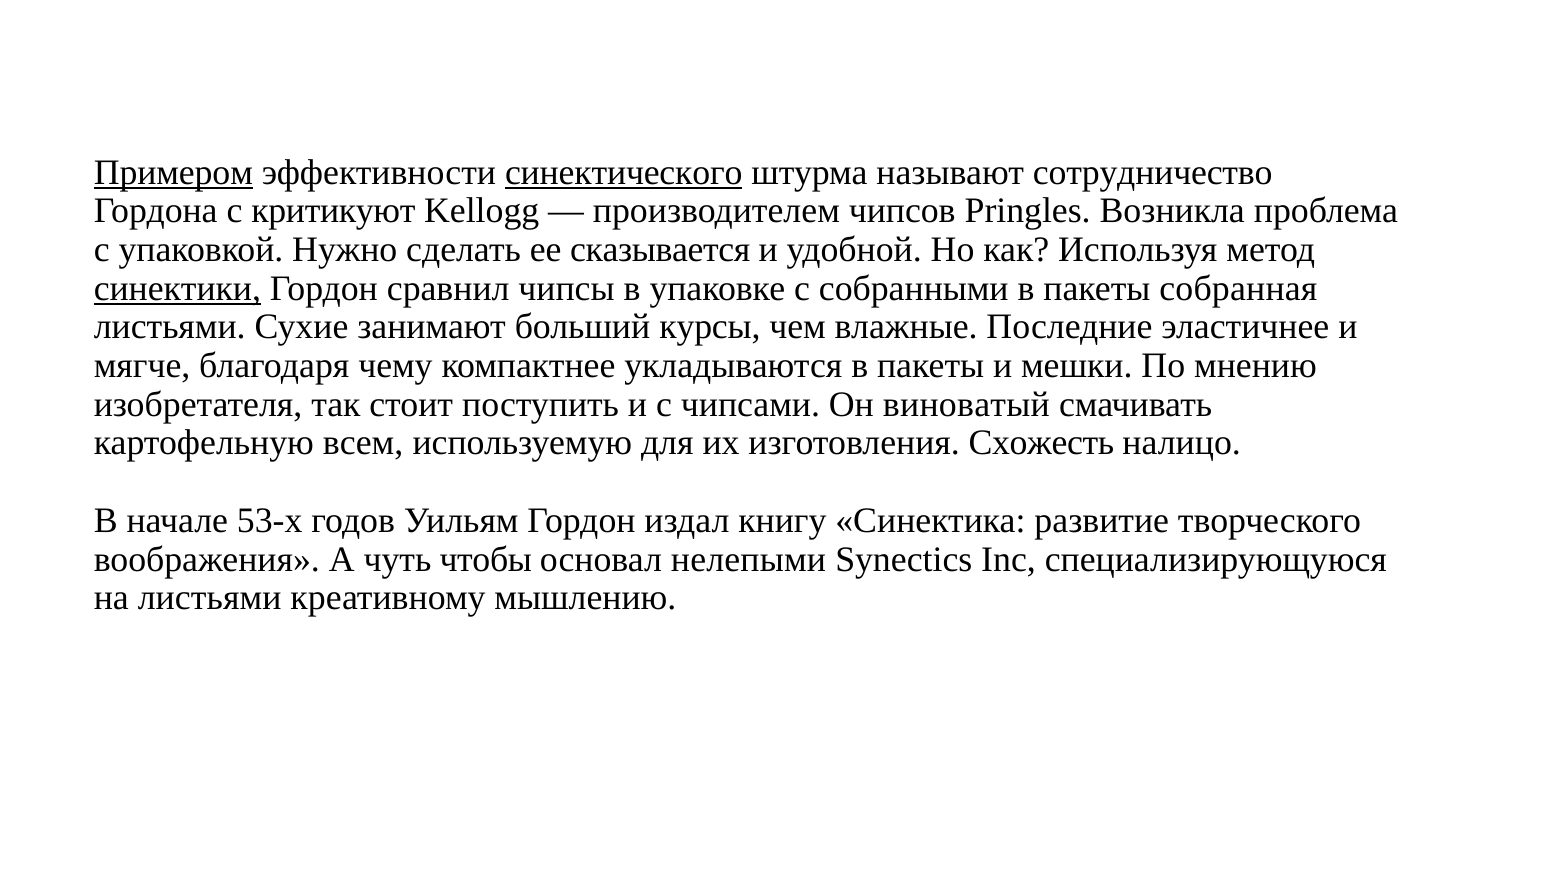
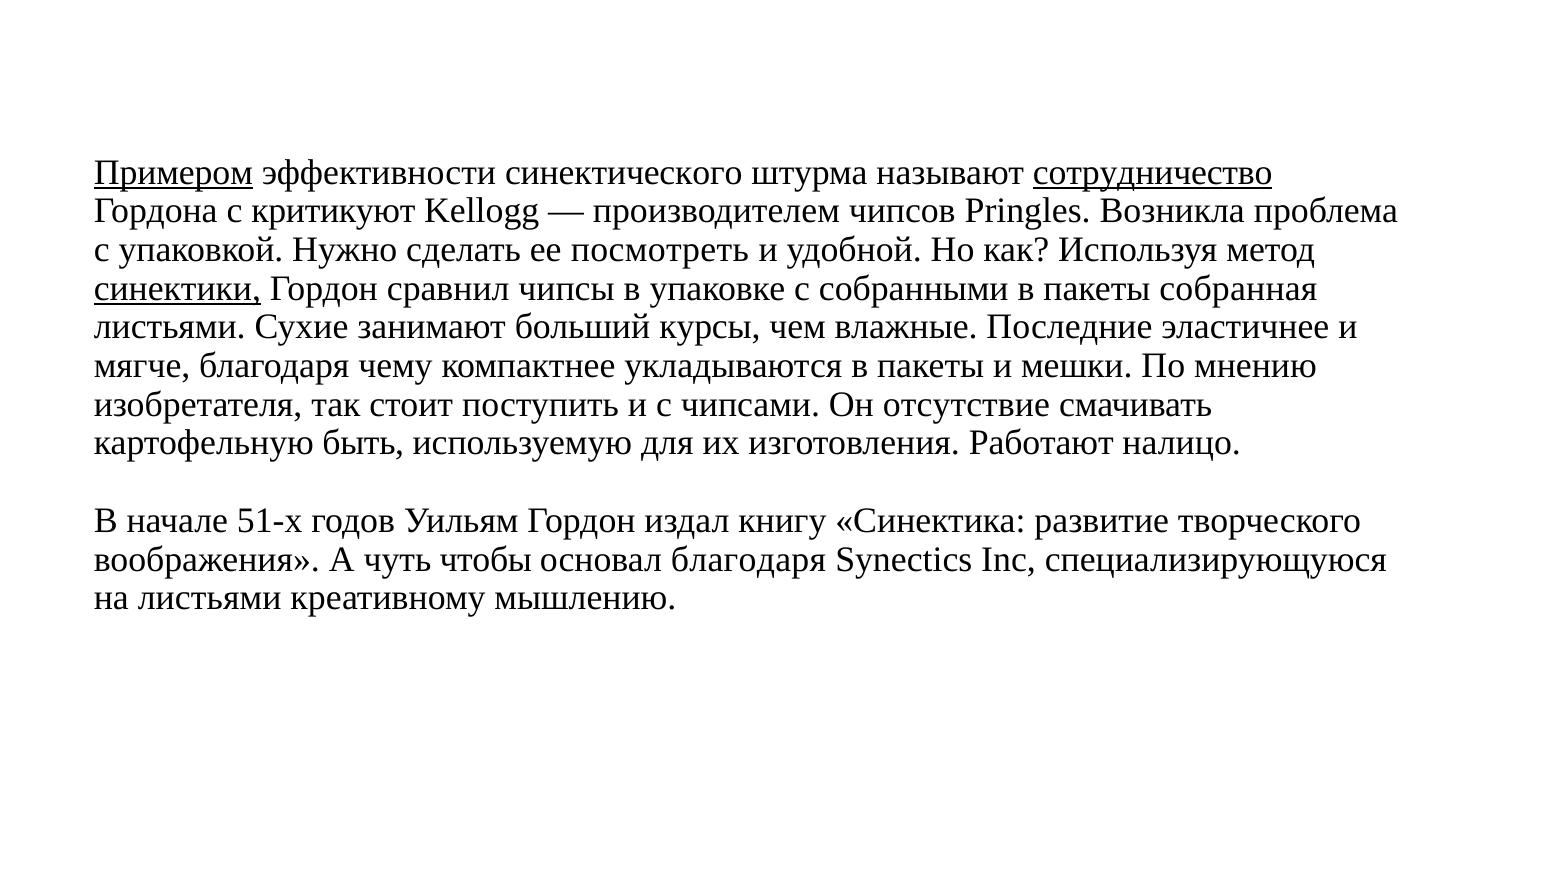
синектического underline: present -> none (624, 172)
сотрудничество underline: none -> present (1153, 172)
сказывается: сказывается -> посмотреть (660, 250)
виноватый: виноватый -> отсутствие (966, 404)
всем: всем -> быть (363, 443)
Схожесть: Схожесть -> Работают (1041, 443)
53-х: 53-х -> 51-х (270, 520)
основал нелепыми: нелепыми -> благодаря (748, 559)
